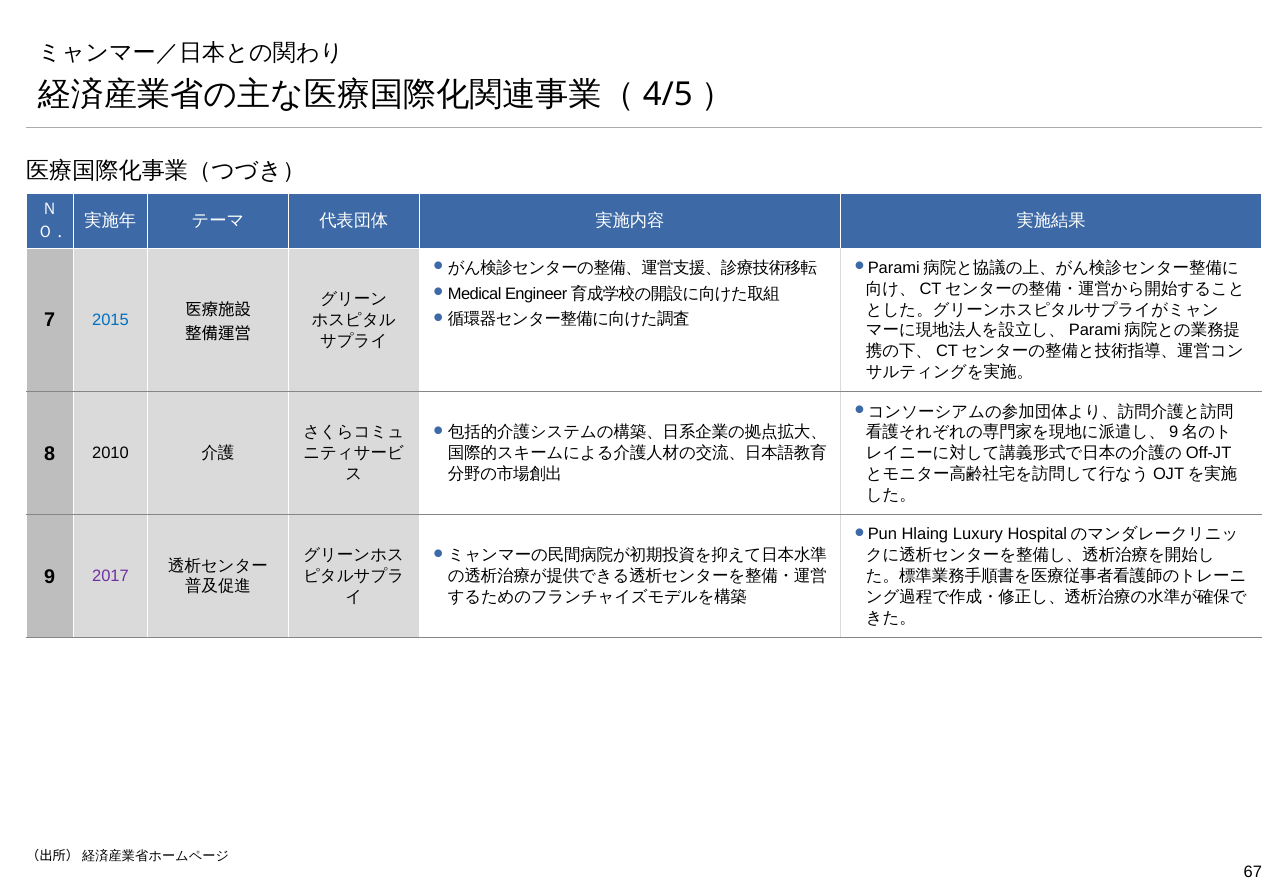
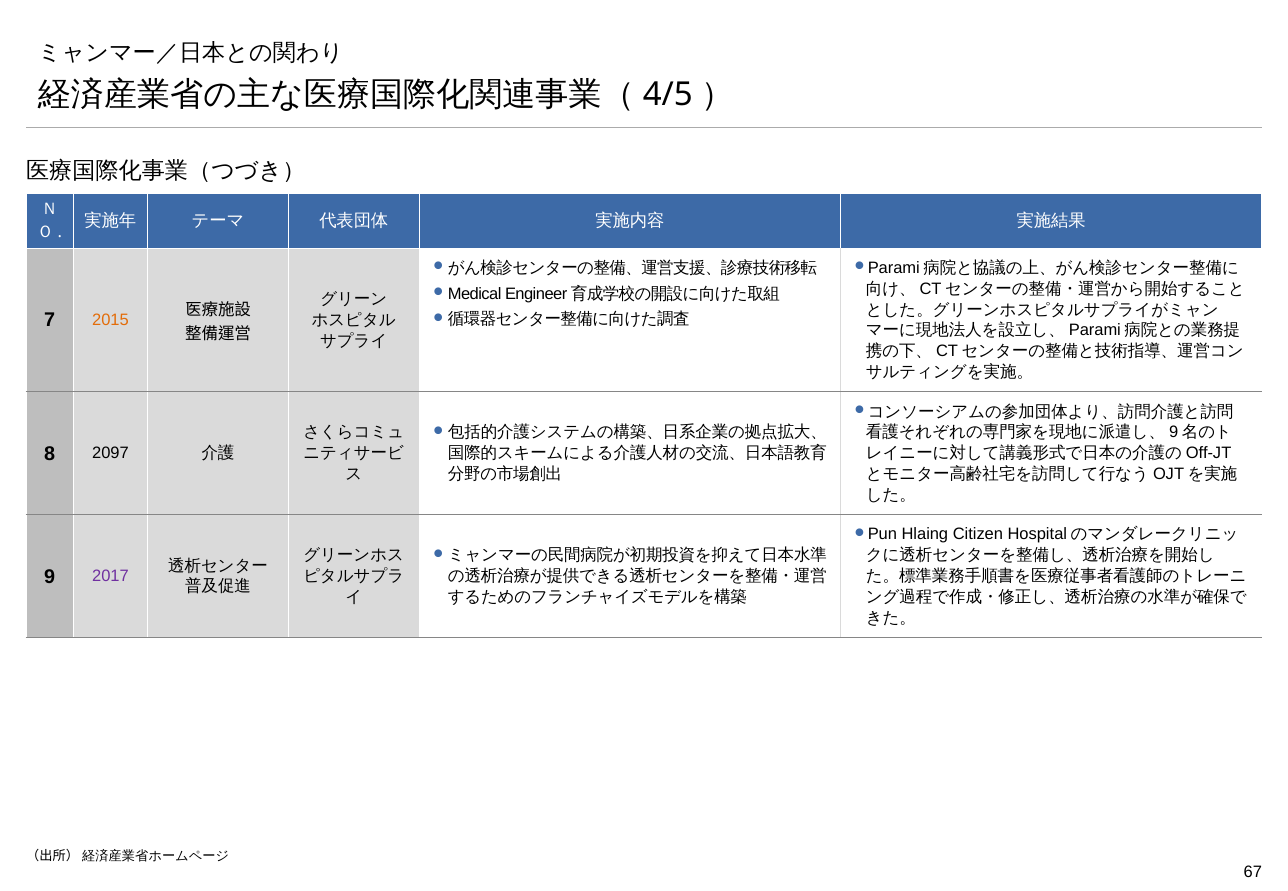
2015 colour: blue -> orange (110, 320)
2010: 2010 -> 2097 (110, 454)
Luxury: Luxury -> Citizen (978, 535)
